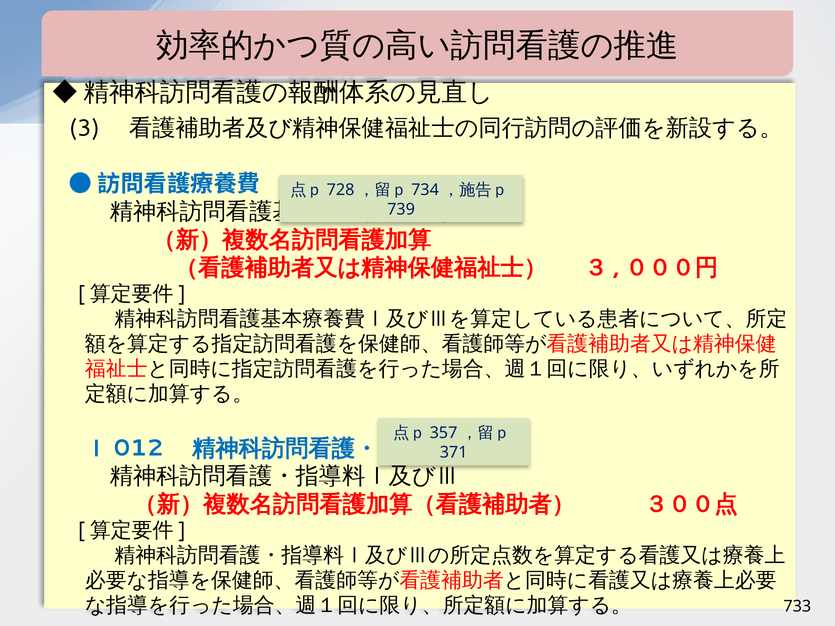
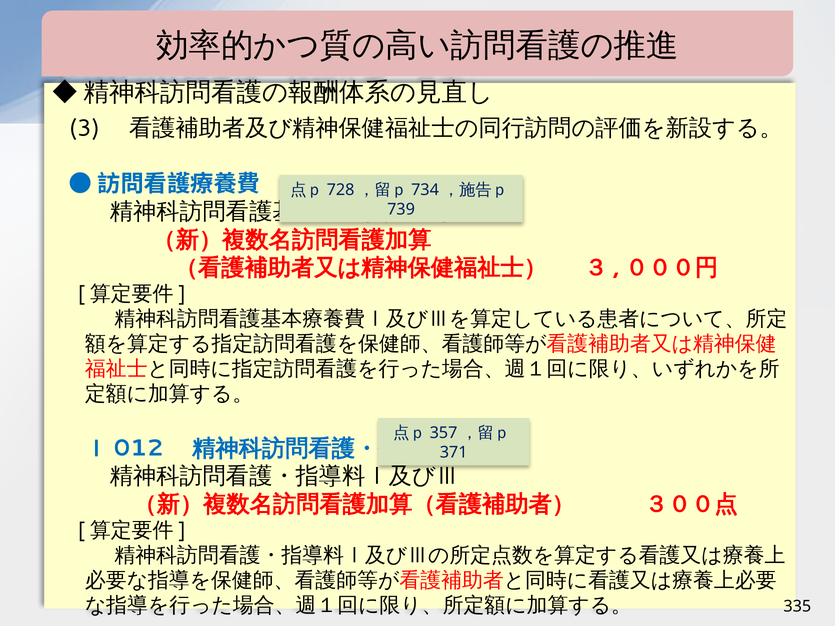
733: 733 -> 335 (797, 607)
